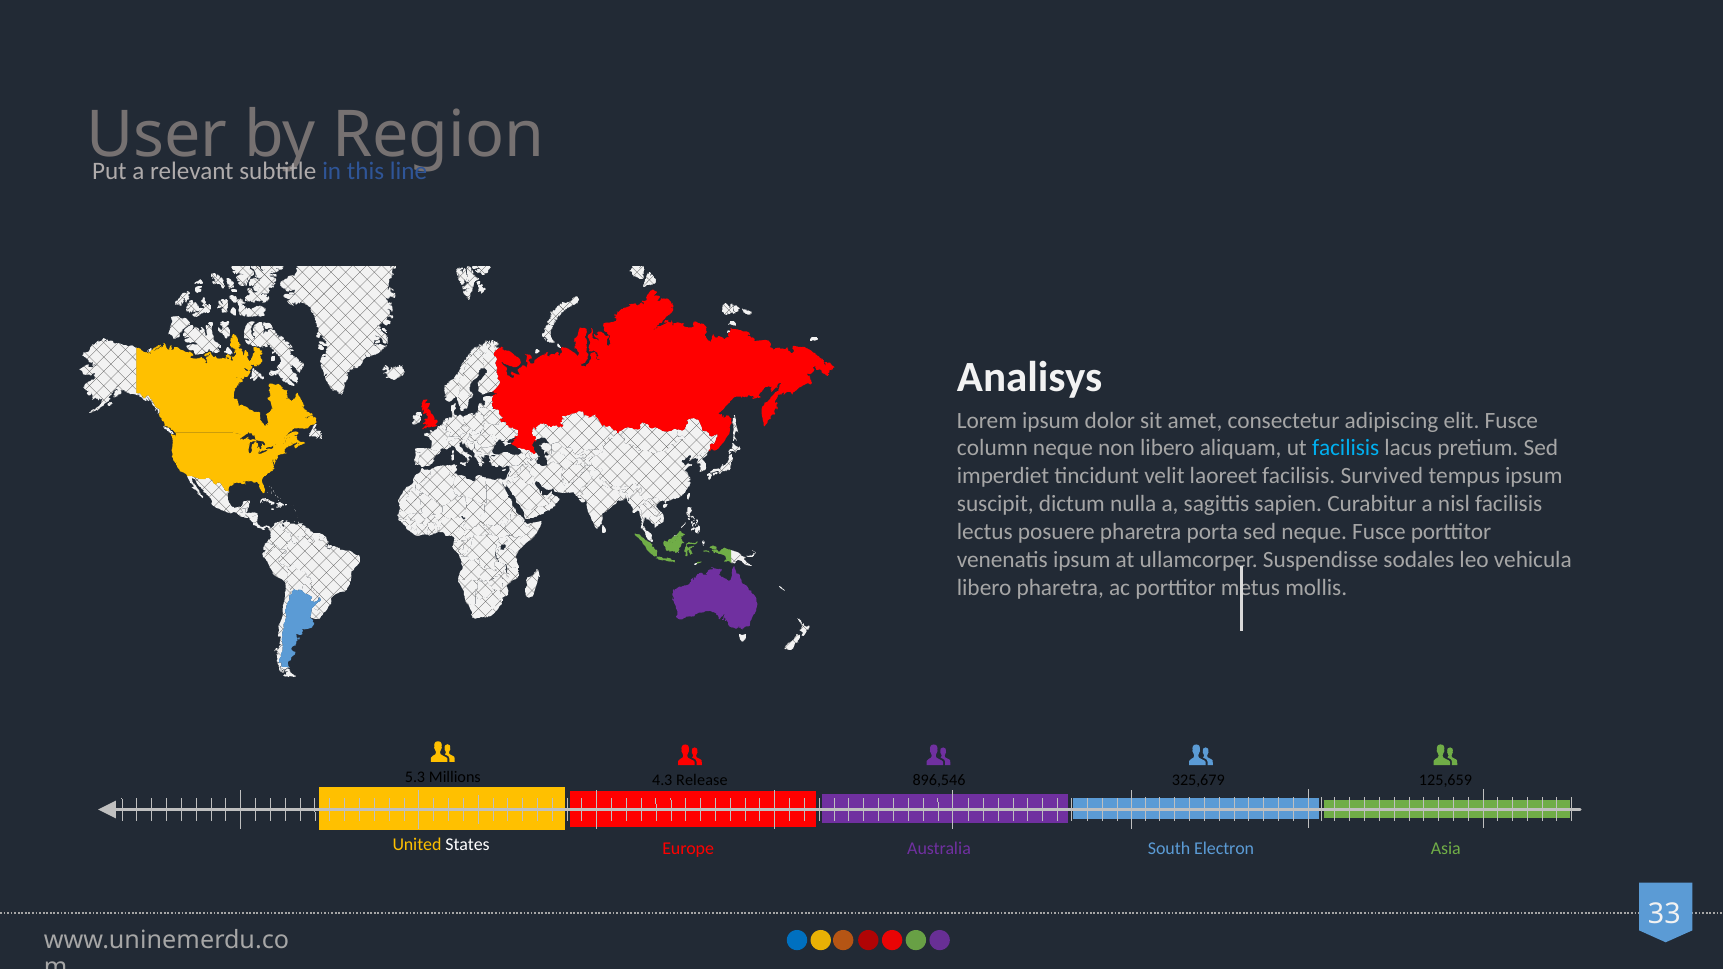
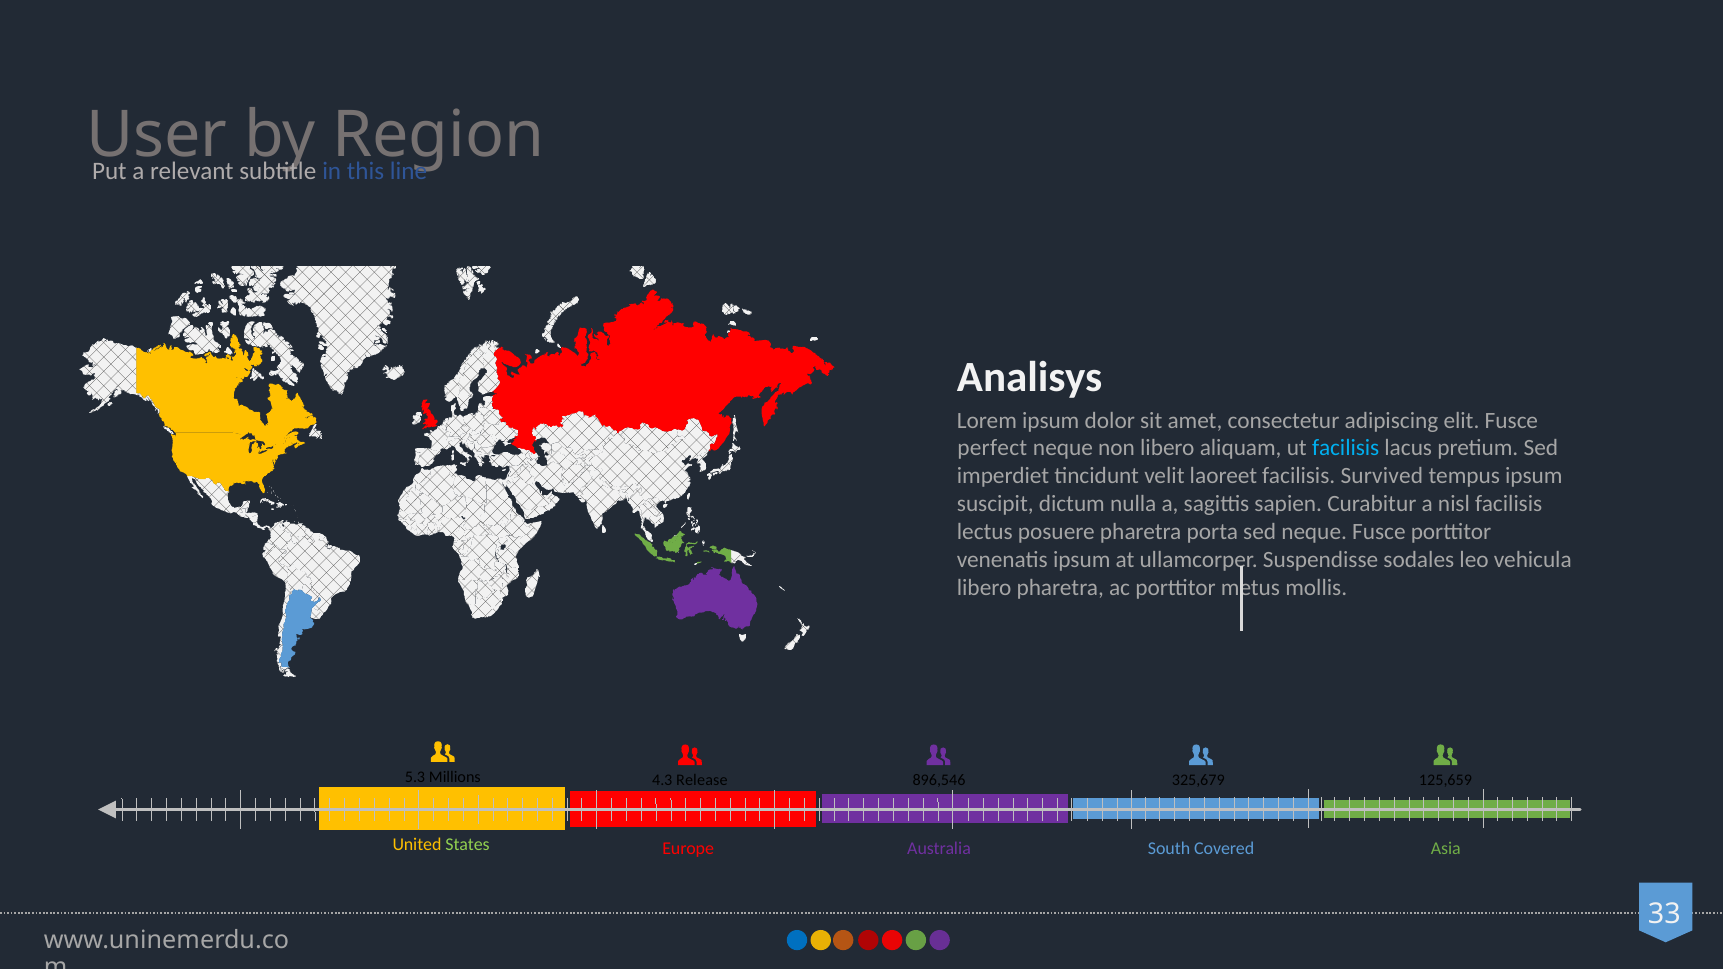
column: column -> perfect (992, 448)
States colour: white -> light green (468, 845)
Electron: Electron -> Covered (1224, 848)
